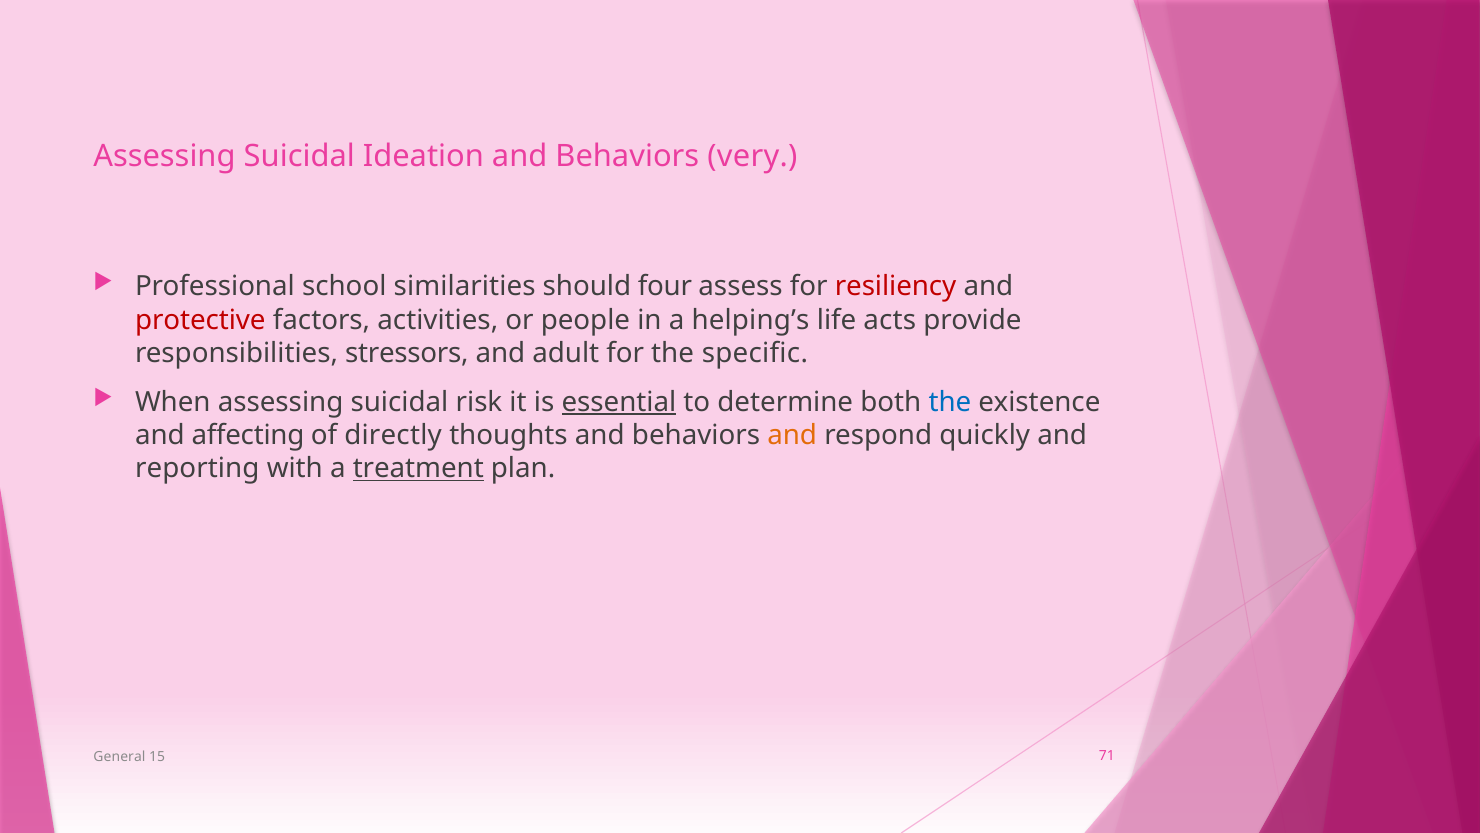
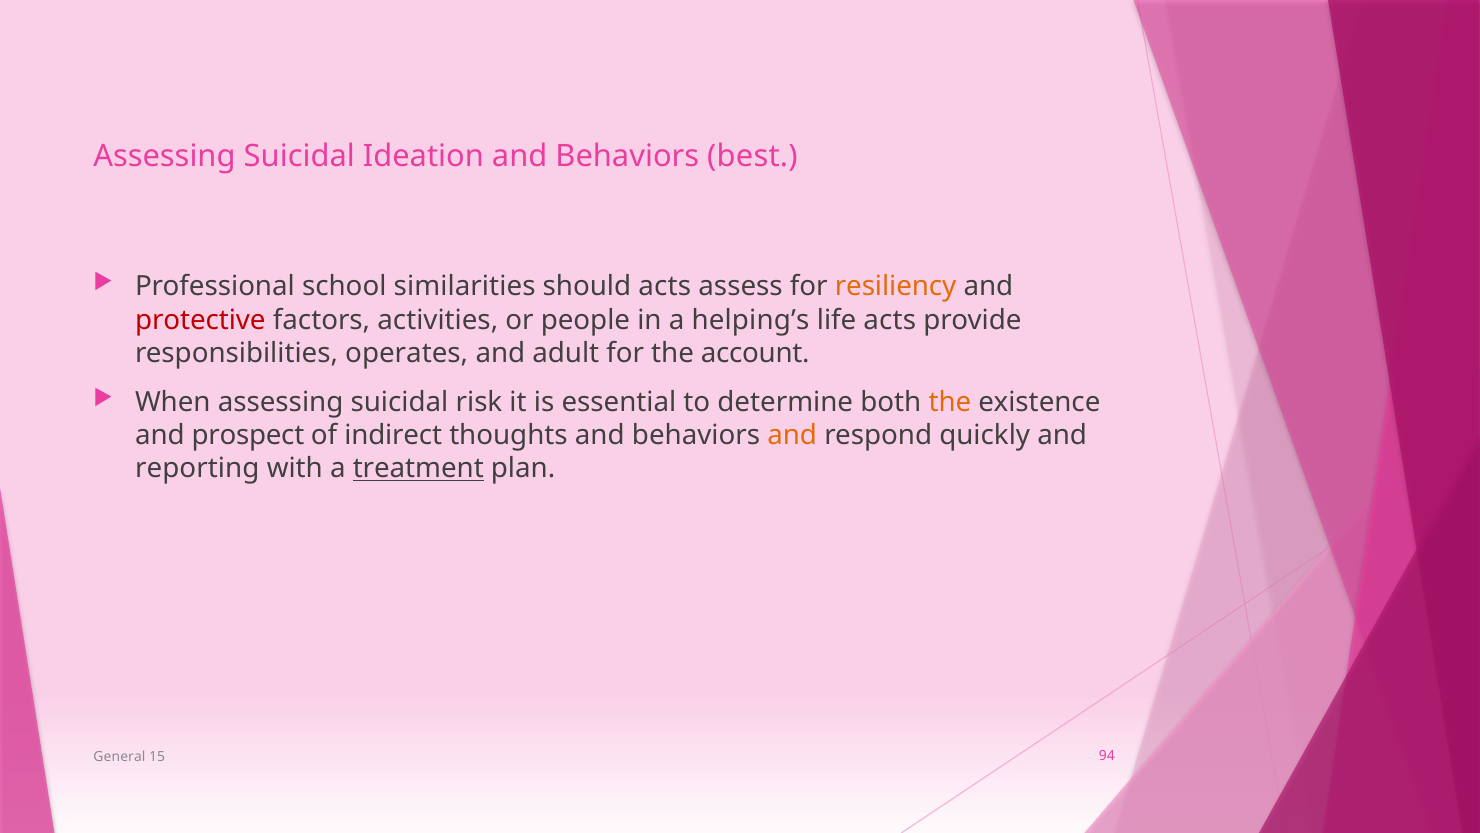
very: very -> best (752, 156)
should four: four -> acts (665, 286)
resiliency colour: red -> orange (896, 286)
stressors: stressors -> operates (407, 353)
specific: specific -> account (755, 353)
essential underline: present -> none (619, 402)
the colour: blue -> orange (950, 402)
affecting: affecting -> prospect (248, 435)
directly: directly -> indirect (393, 435)
71: 71 -> 94 (1107, 755)
